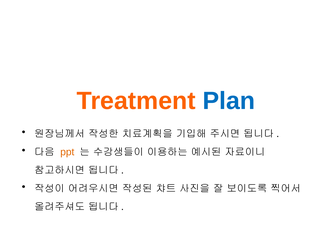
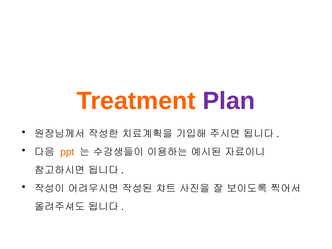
Plan colour: blue -> purple (229, 101)
